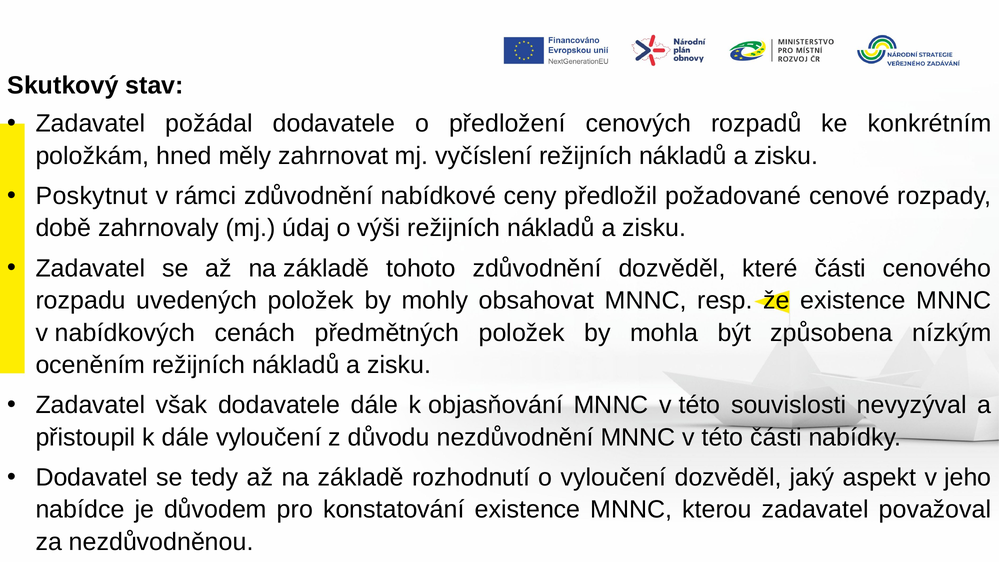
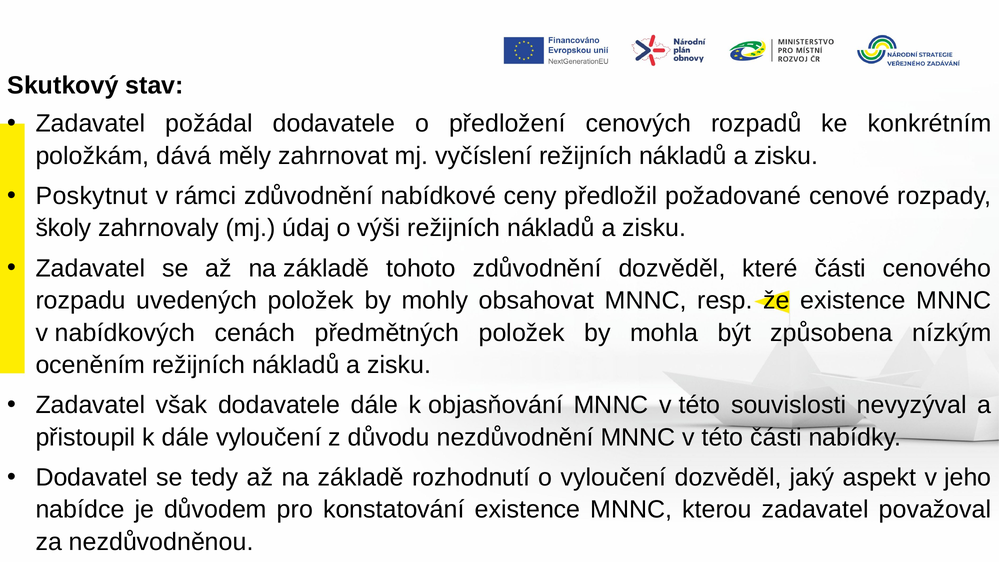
hned: hned -> dává (184, 156)
době: době -> školy (63, 228)
